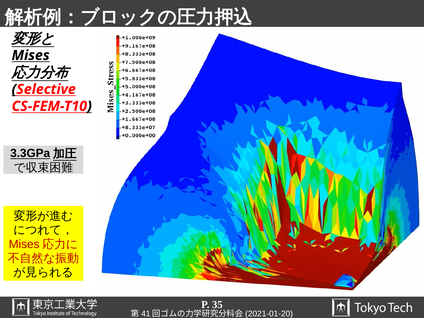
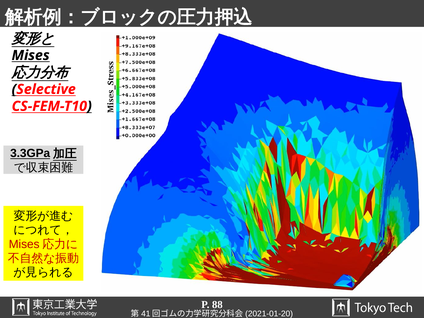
35: 35 -> 88 (217, 305)
